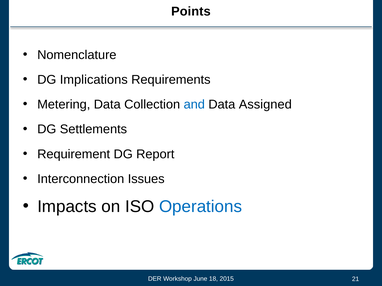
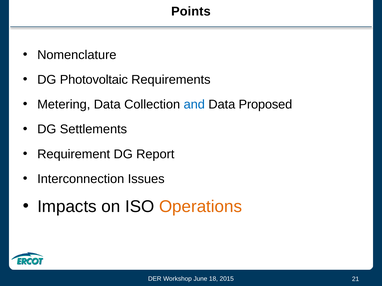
Implications: Implications -> Photovoltaic (94, 80)
Assigned: Assigned -> Proposed (265, 105)
Operations colour: blue -> orange (201, 207)
